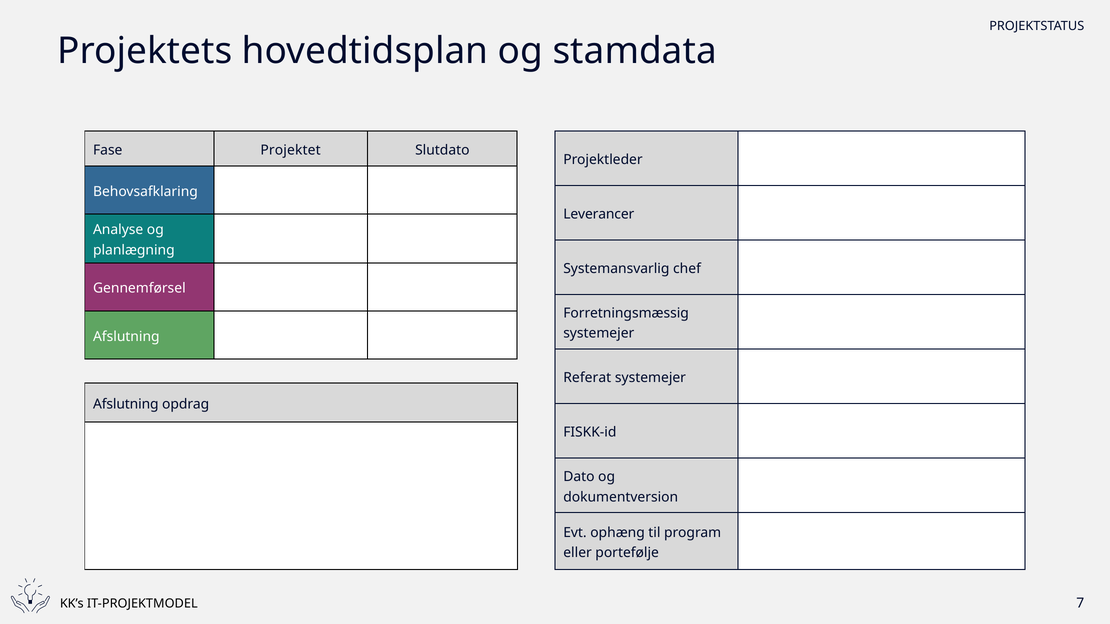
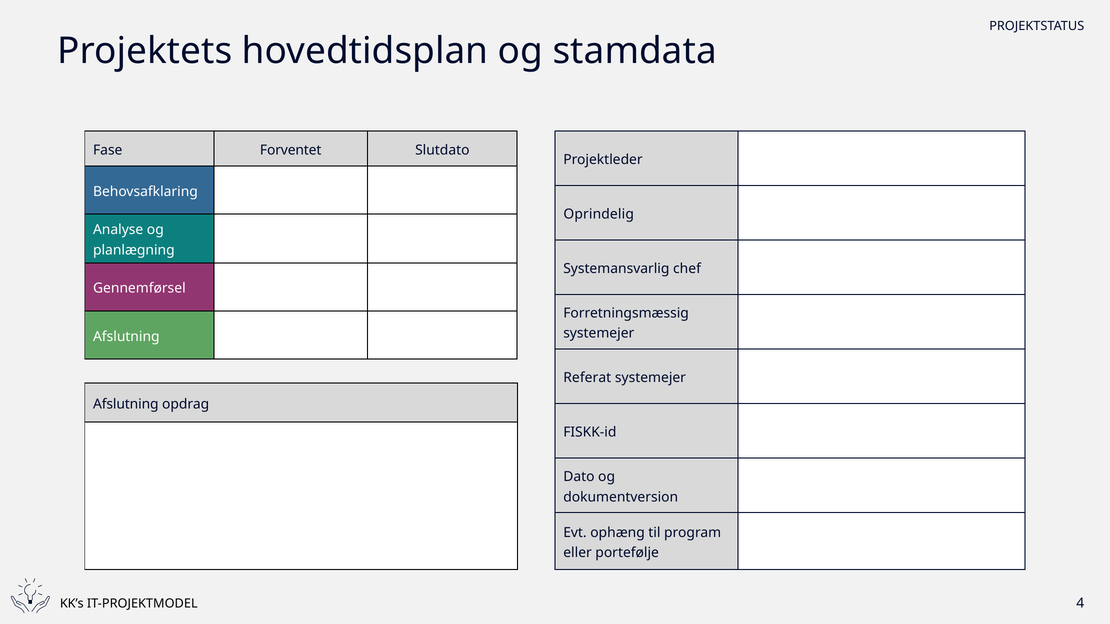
Projektet: Projektet -> Forventet (291, 150)
Leverancer: Leverancer -> Oprindelig (599, 214)
7: 7 -> 4 (1080, 604)
